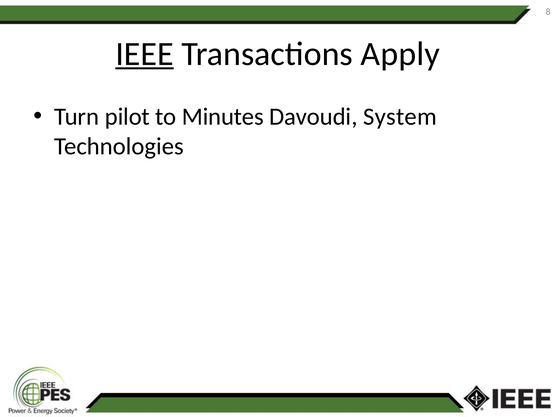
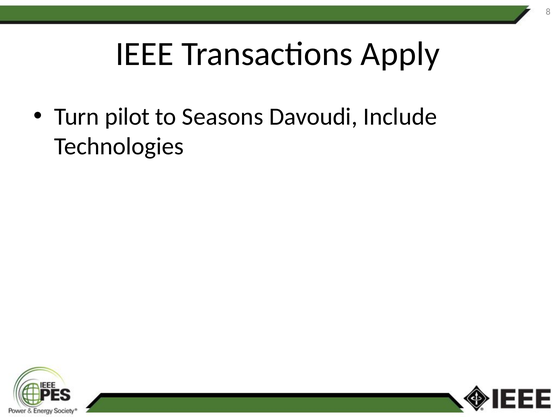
IEEE underline: present -> none (144, 54)
Minutes: Minutes -> Seasons (223, 117)
System: System -> Include (400, 117)
